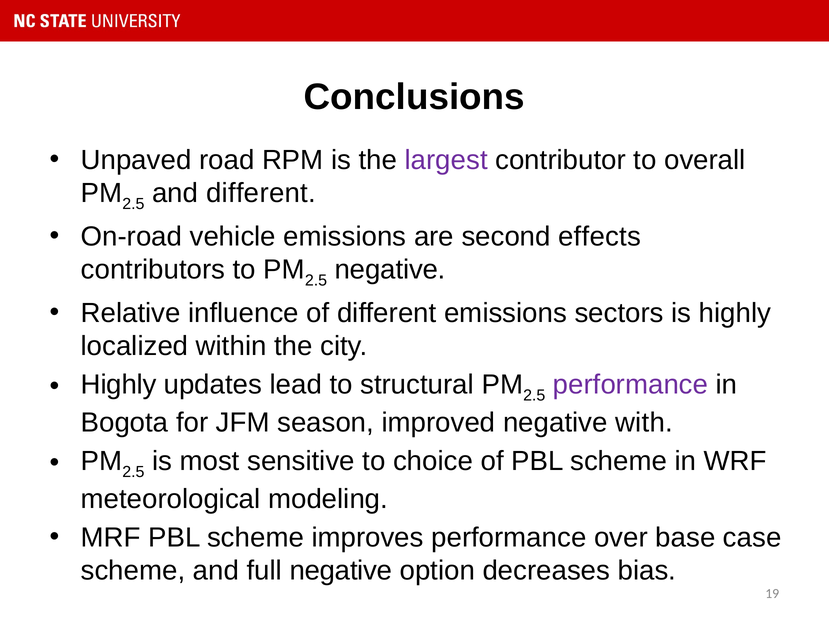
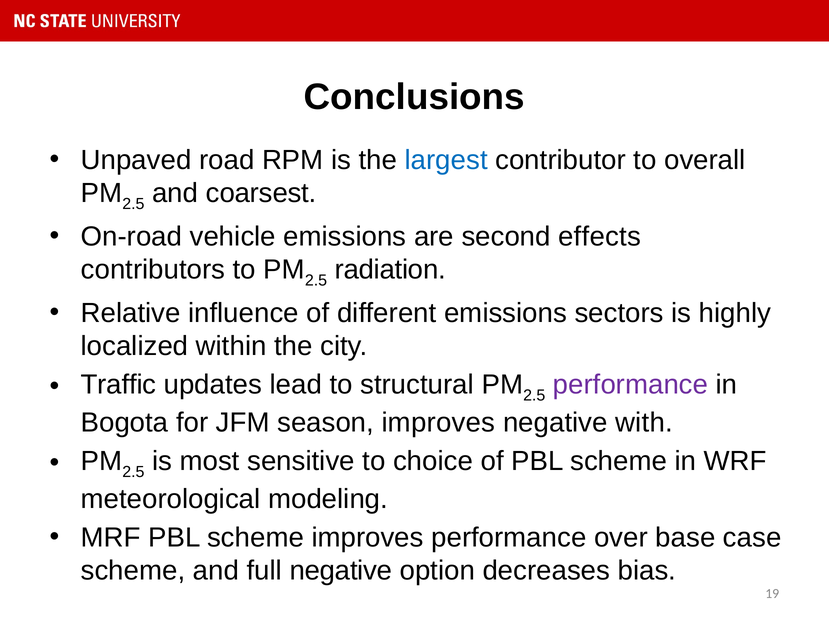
largest colour: purple -> blue (446, 160)
and different: different -> coarsest (261, 193)
negative: negative -> radiation (390, 270)
Highly: Highly -> Traffic (119, 385)
season improved: improved -> improves (438, 422)
